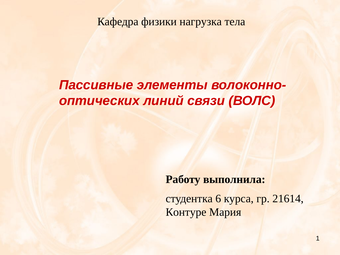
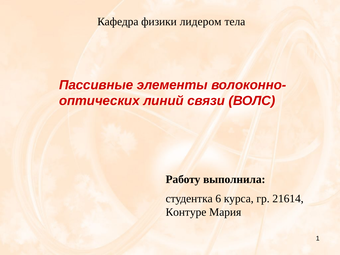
нагрузка: нагрузка -> лидером (201, 22)
